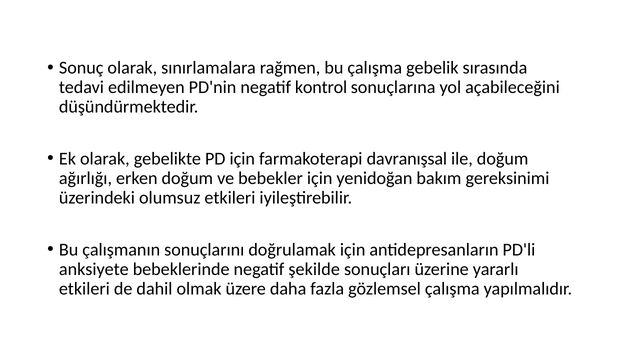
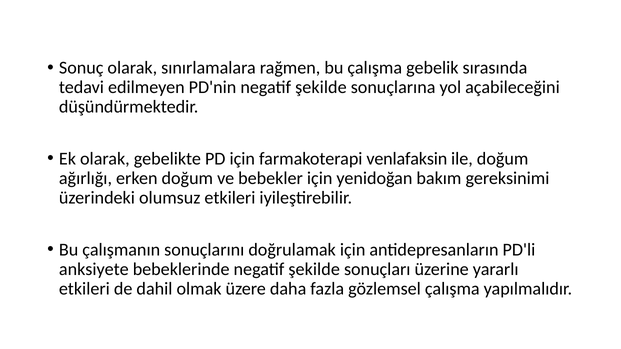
PD'nin negatif kontrol: kontrol -> şekilde (321, 87)
davranışsal: davranışsal -> venlafaksin (407, 159)
